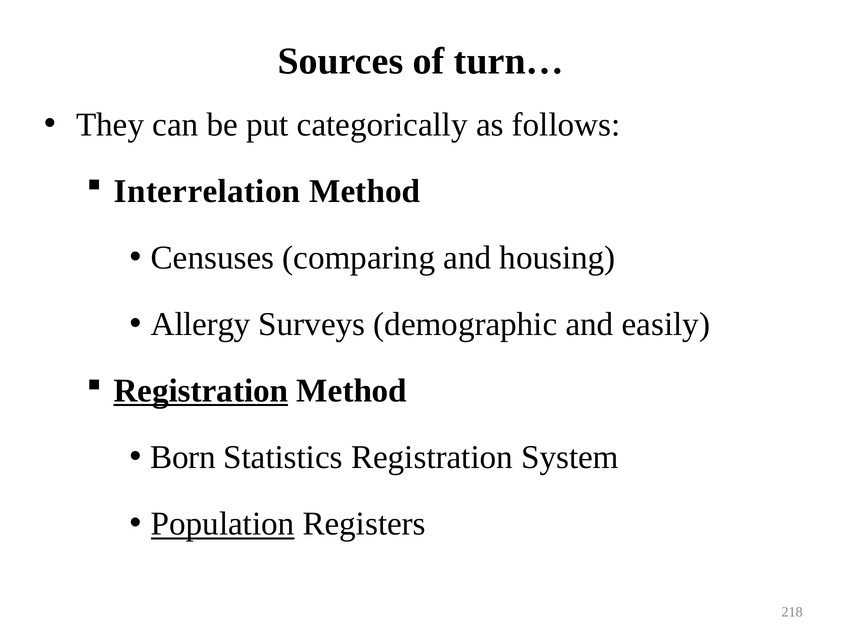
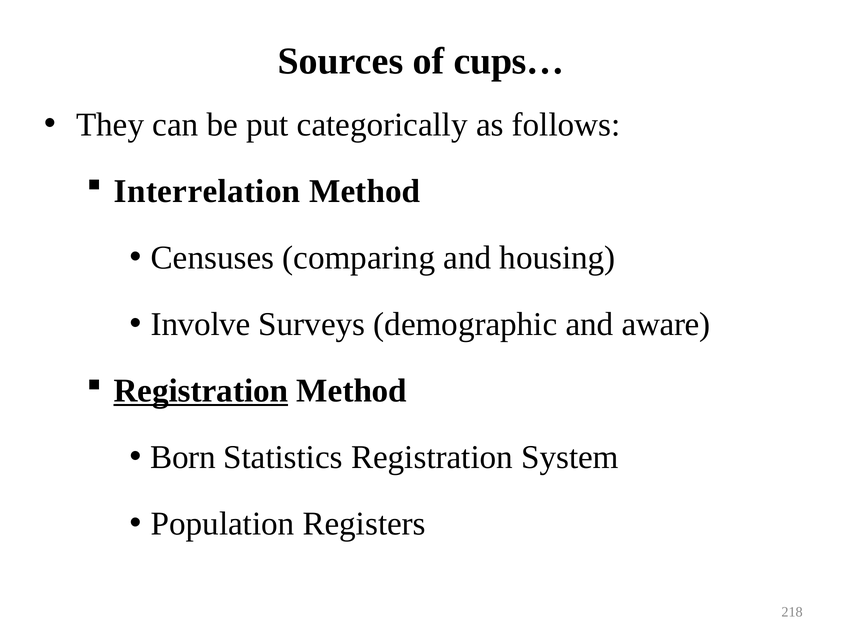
turn…: turn… -> cups… (509, 61)
Allergy: Allergy -> Involve (201, 324)
easily: easily -> aware (666, 324)
Population underline: present -> none (223, 524)
